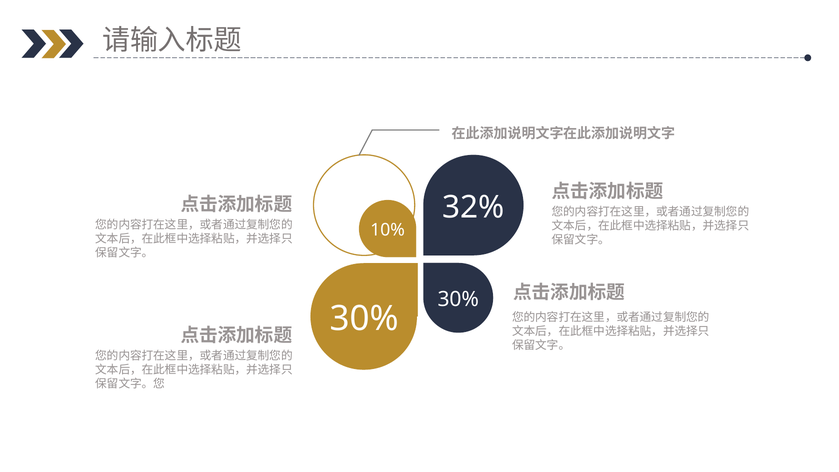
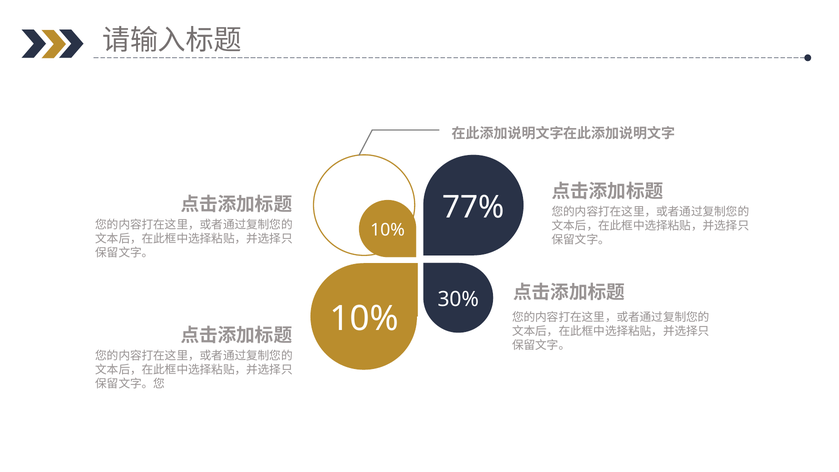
32%: 32% -> 77% (473, 207)
30%: 30% -> 10% (364, 319)
